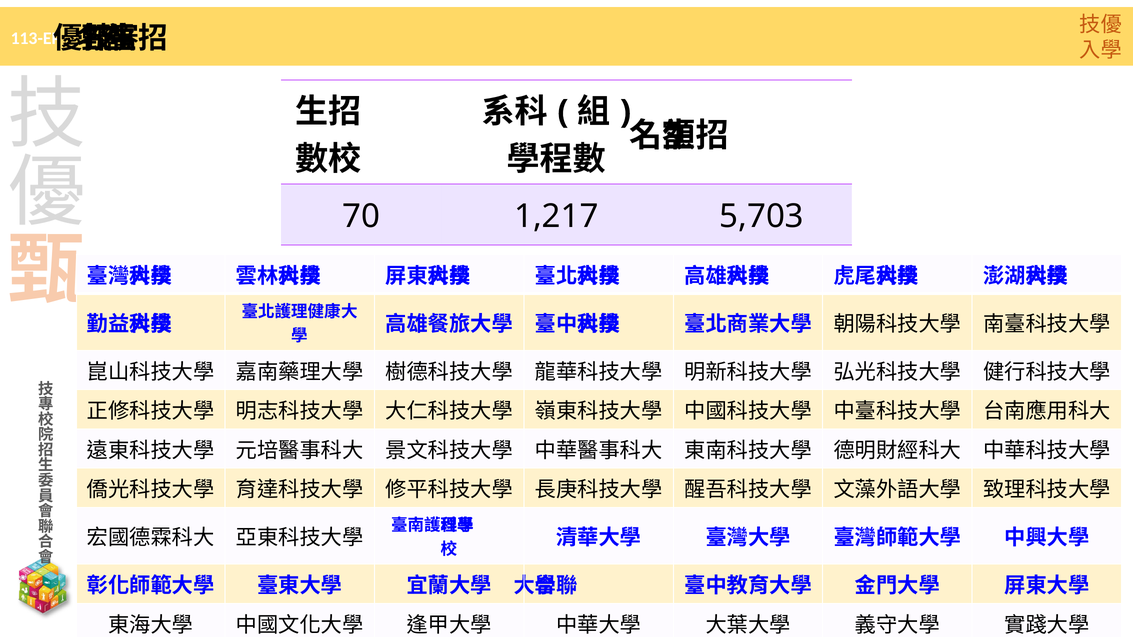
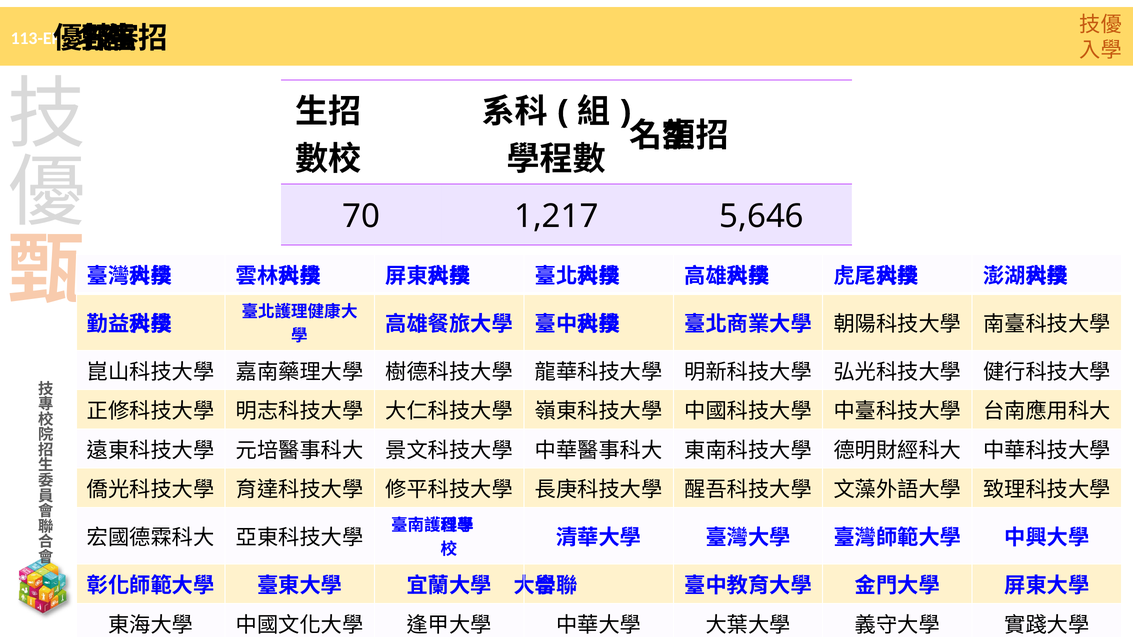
5,703: 5,703 -> 5,646 (762, 217)
